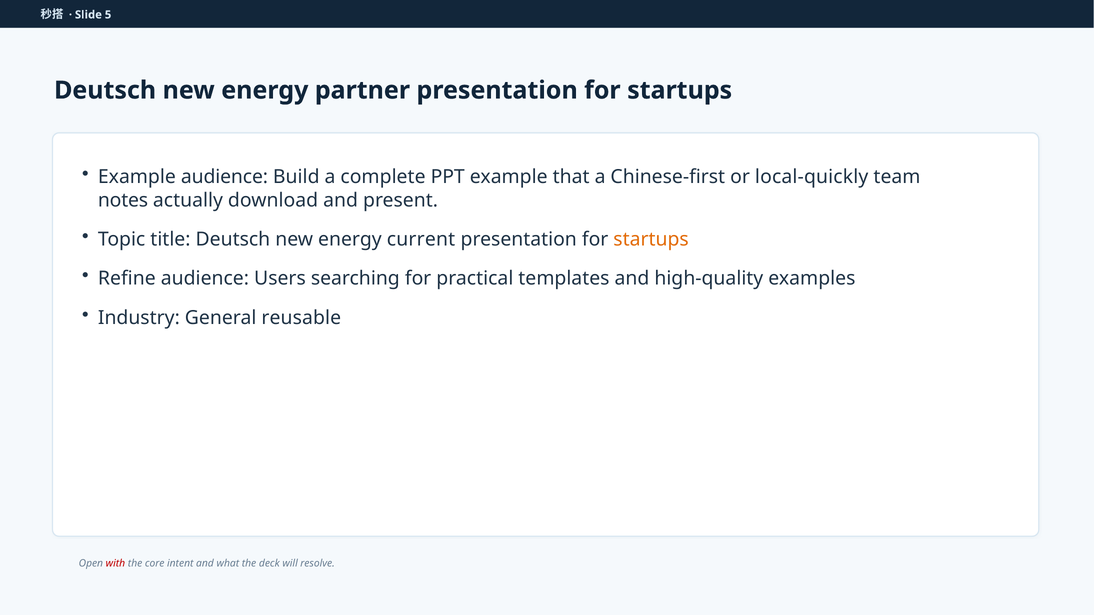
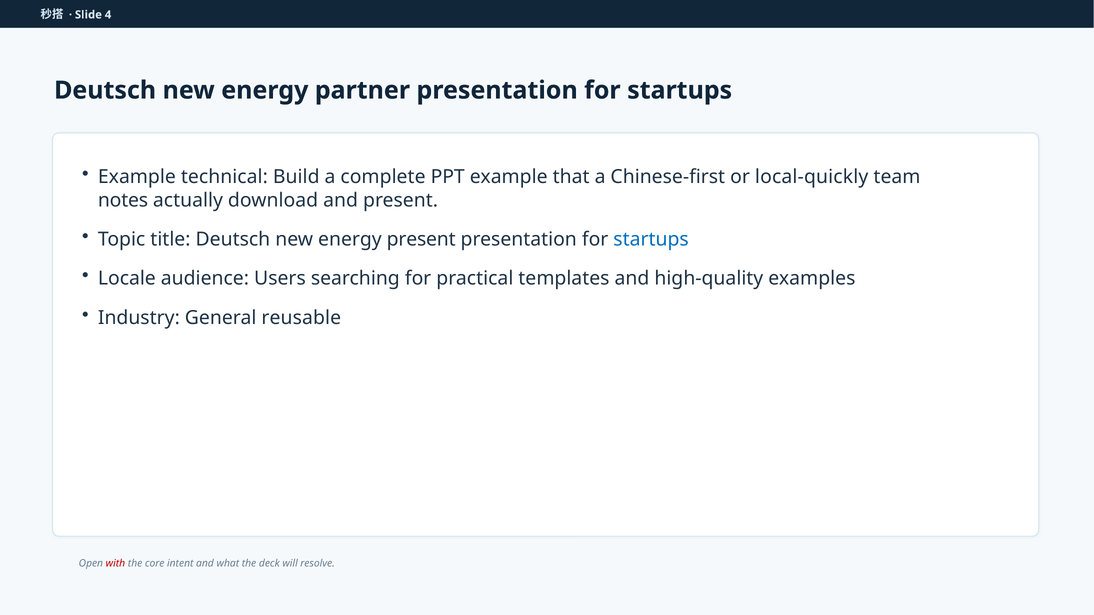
5: 5 -> 4 (108, 15)
Example audience: audience -> technical (224, 177)
energy current: current -> present (421, 240)
startups colour: orange -> blue (651, 240)
Refine: Refine -> Locale (127, 279)
